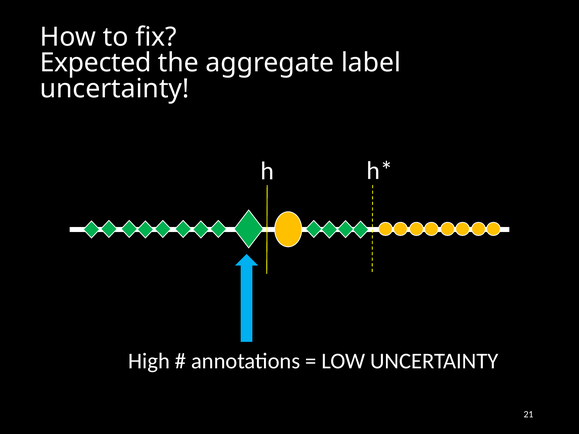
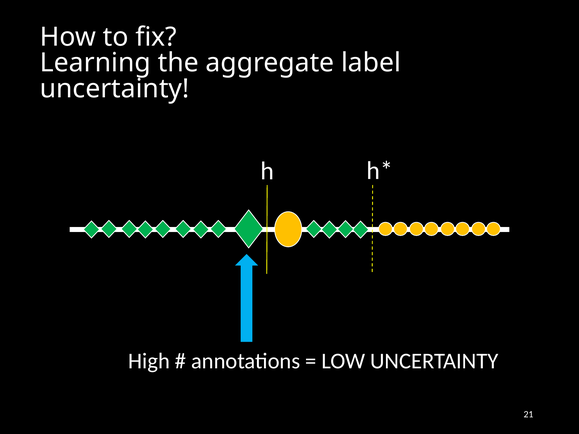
Expected: Expected -> Learning (95, 63)
